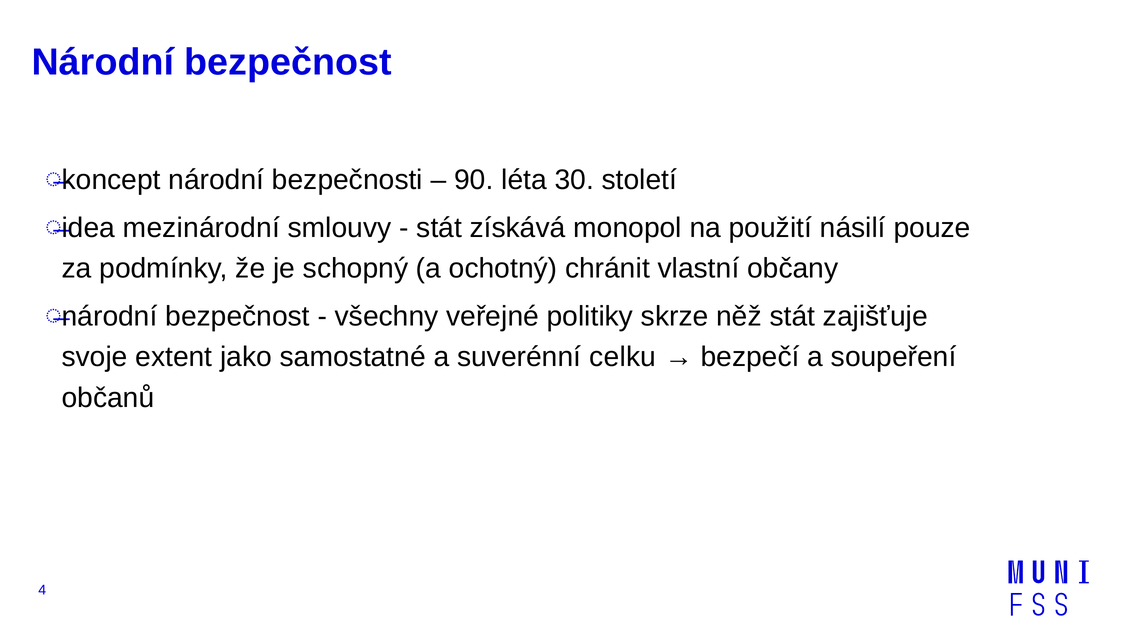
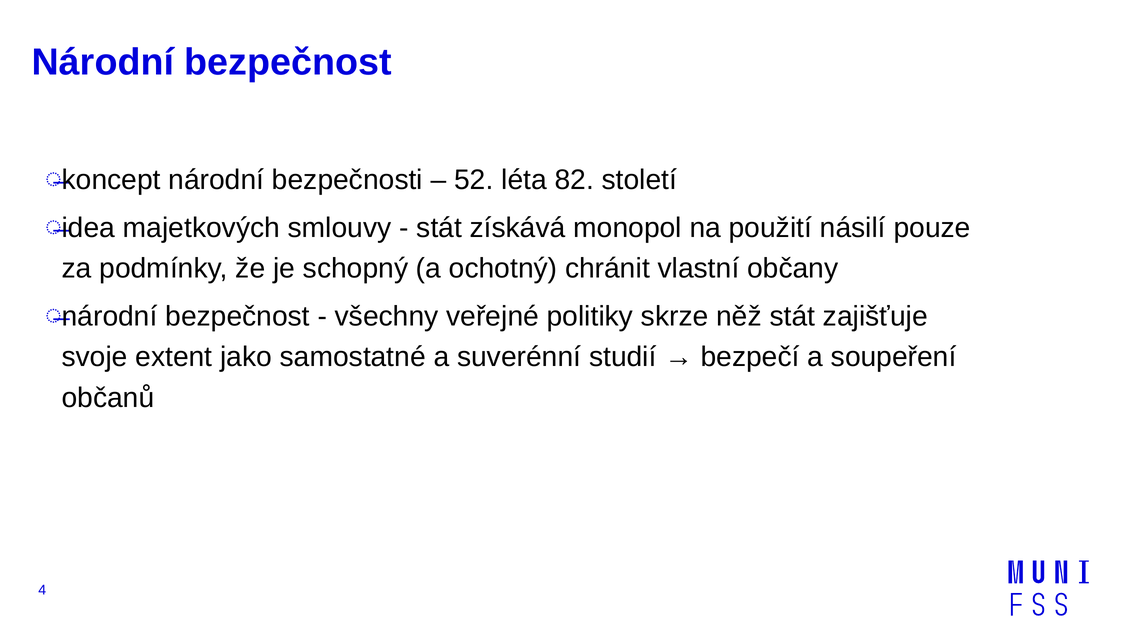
90: 90 -> 52 (474, 180)
30: 30 -> 82 (574, 180)
mezinárodní: mezinárodní -> majetkových (201, 228)
celku: celku -> studií (623, 357)
